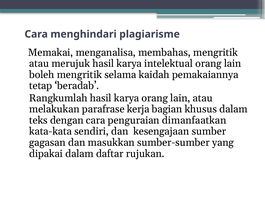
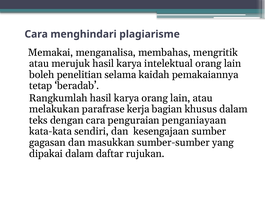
boleh mengritik: mengritik -> penelitian (79, 75)
dimanfaatkan: dimanfaatkan -> penganiayaan (194, 120)
